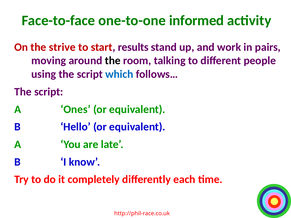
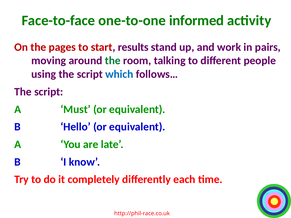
strive: strive -> pages (62, 47)
the colour: black -> green (113, 61)
Ones: Ones -> Must (76, 109)
